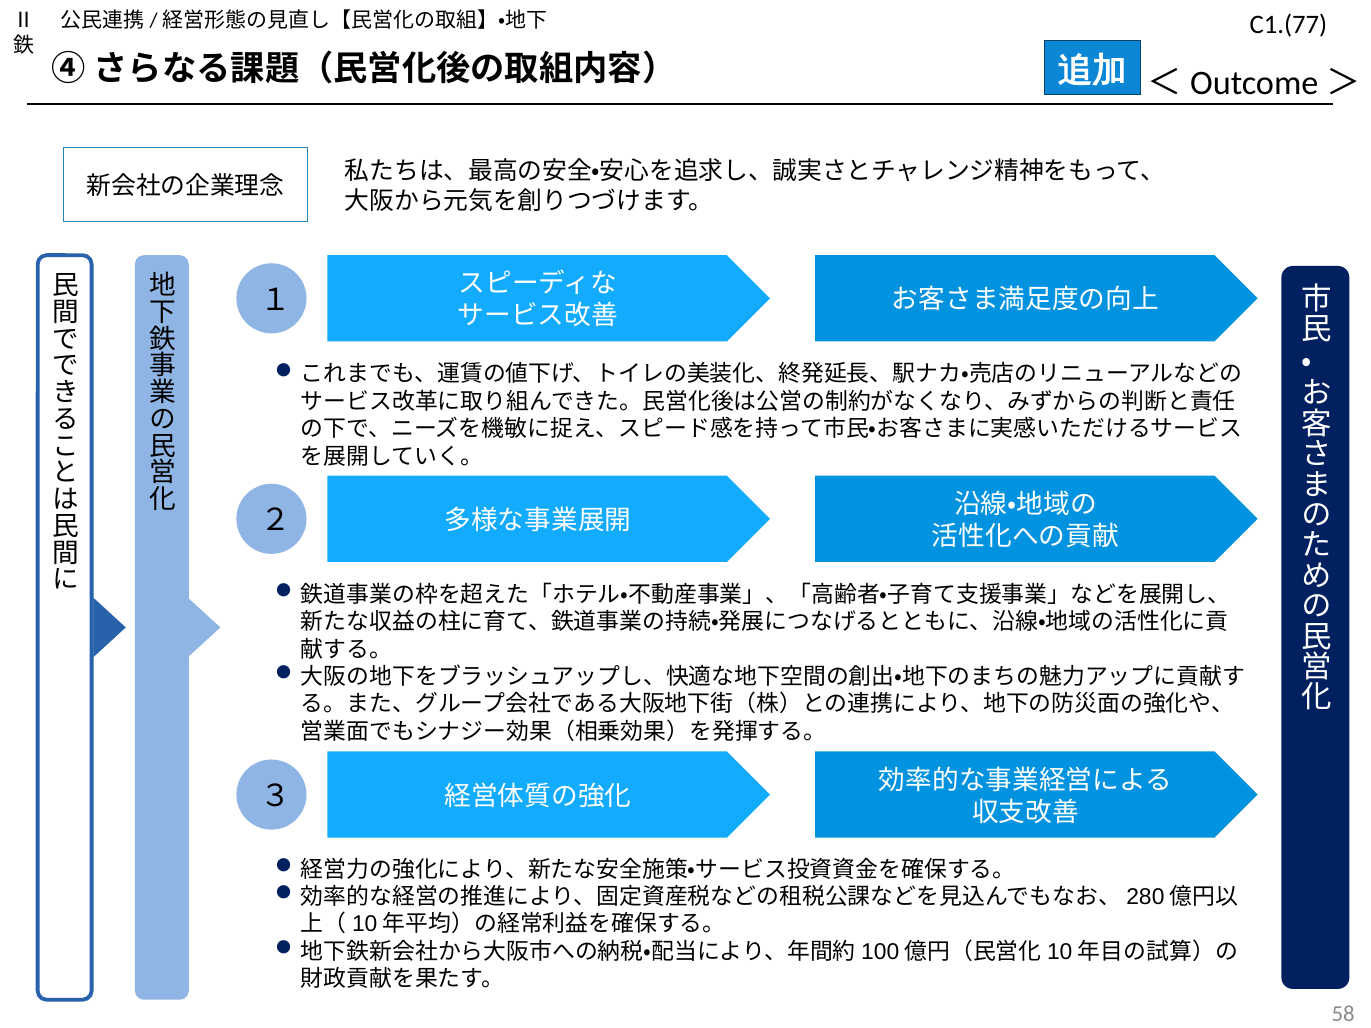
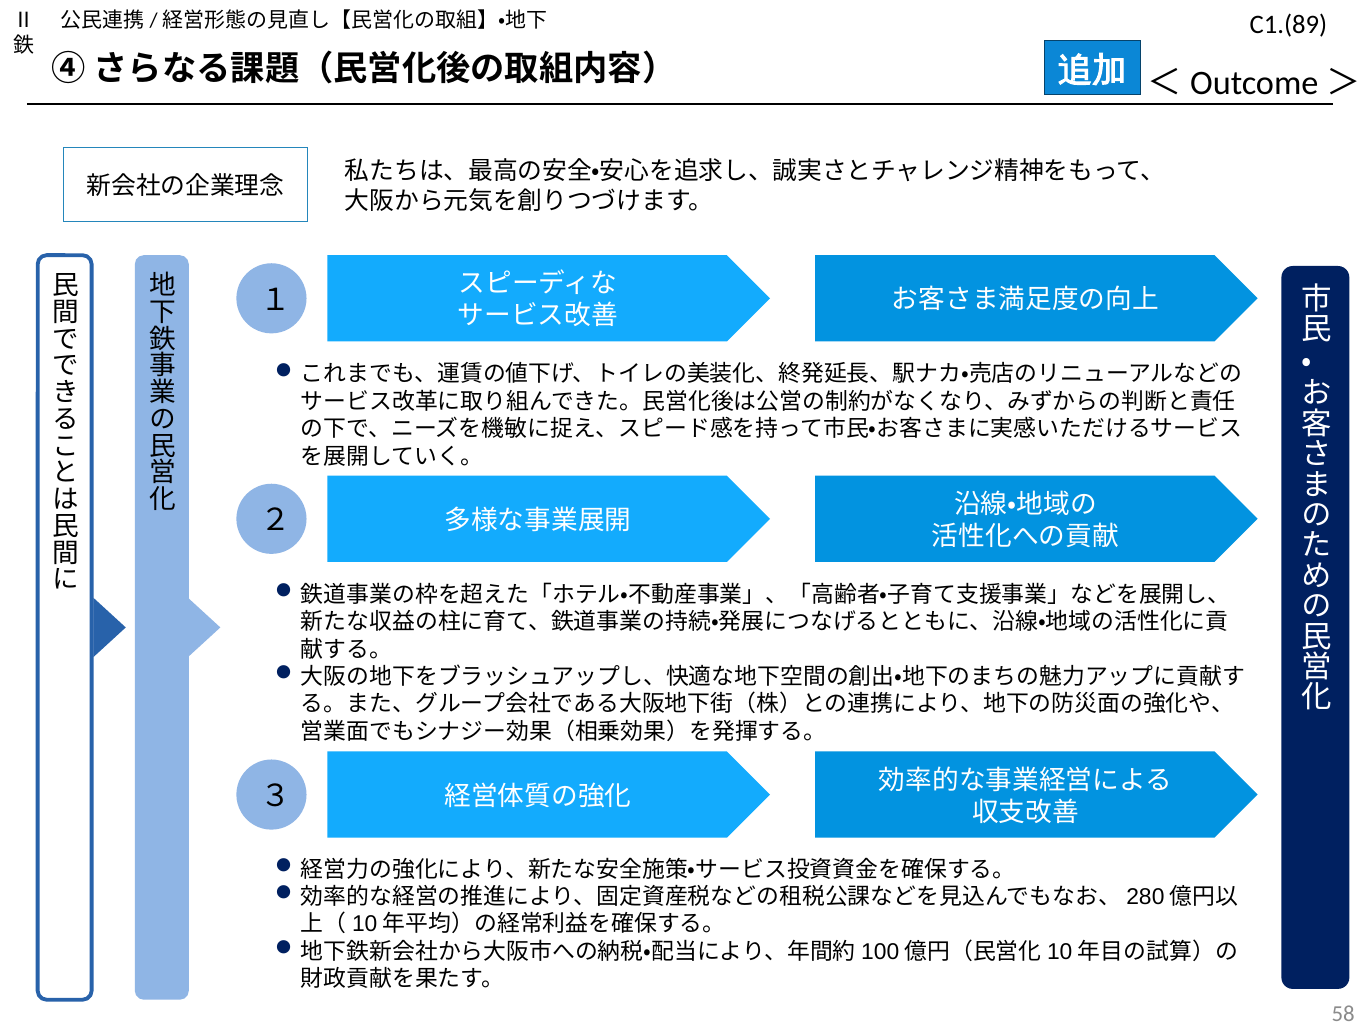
C1.(77: C1.(77 -> C1.(89 (1288, 25)
